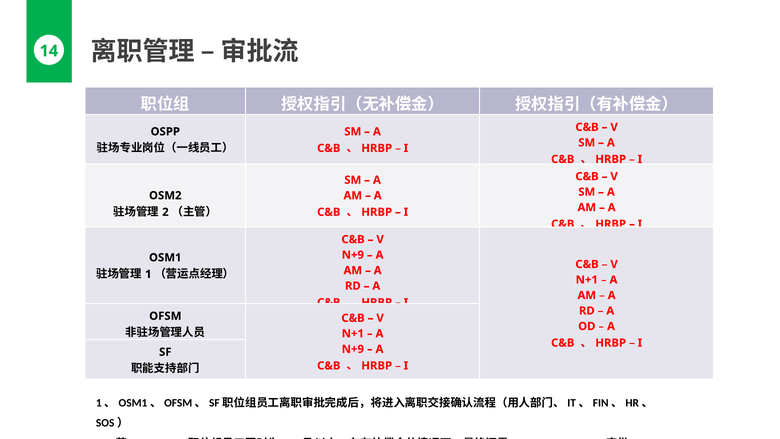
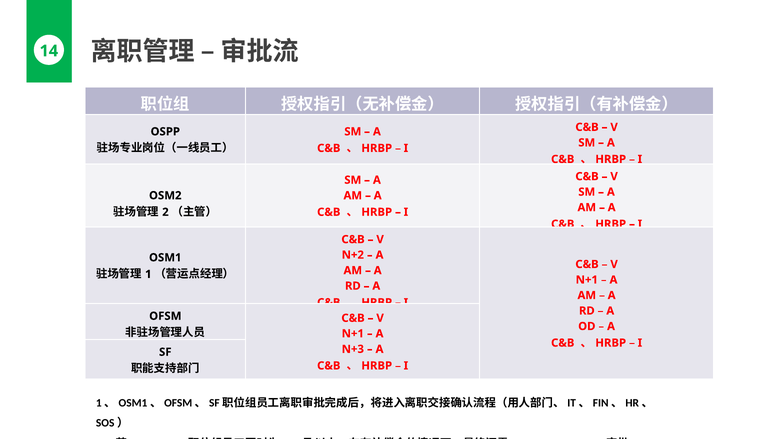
N+9: N+9 -> N+2 (353, 255)
N+9: N+9 -> N+3 (353, 349)
